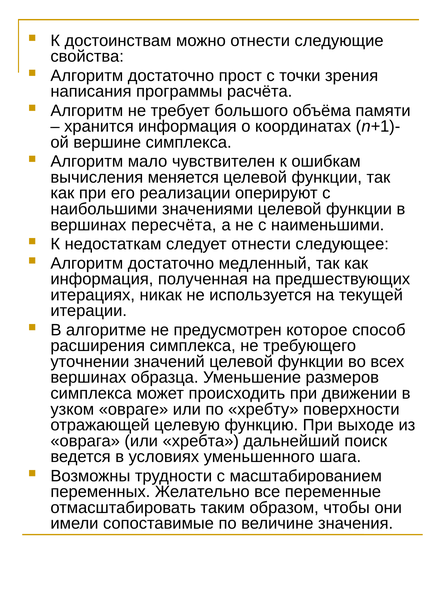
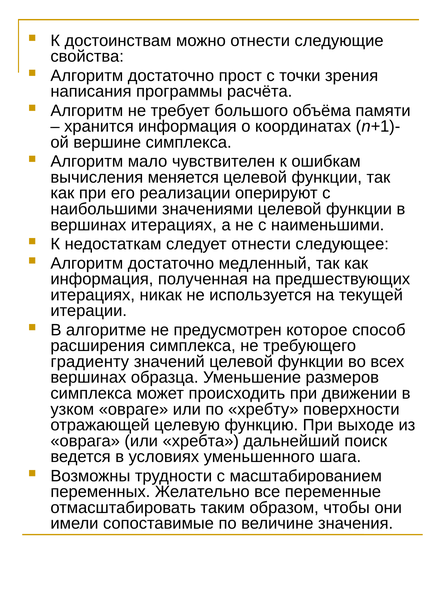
вершинах пересчёта: пересчёта -> итерациях (174, 225)
уточнении: уточнении -> градиенту (90, 361)
